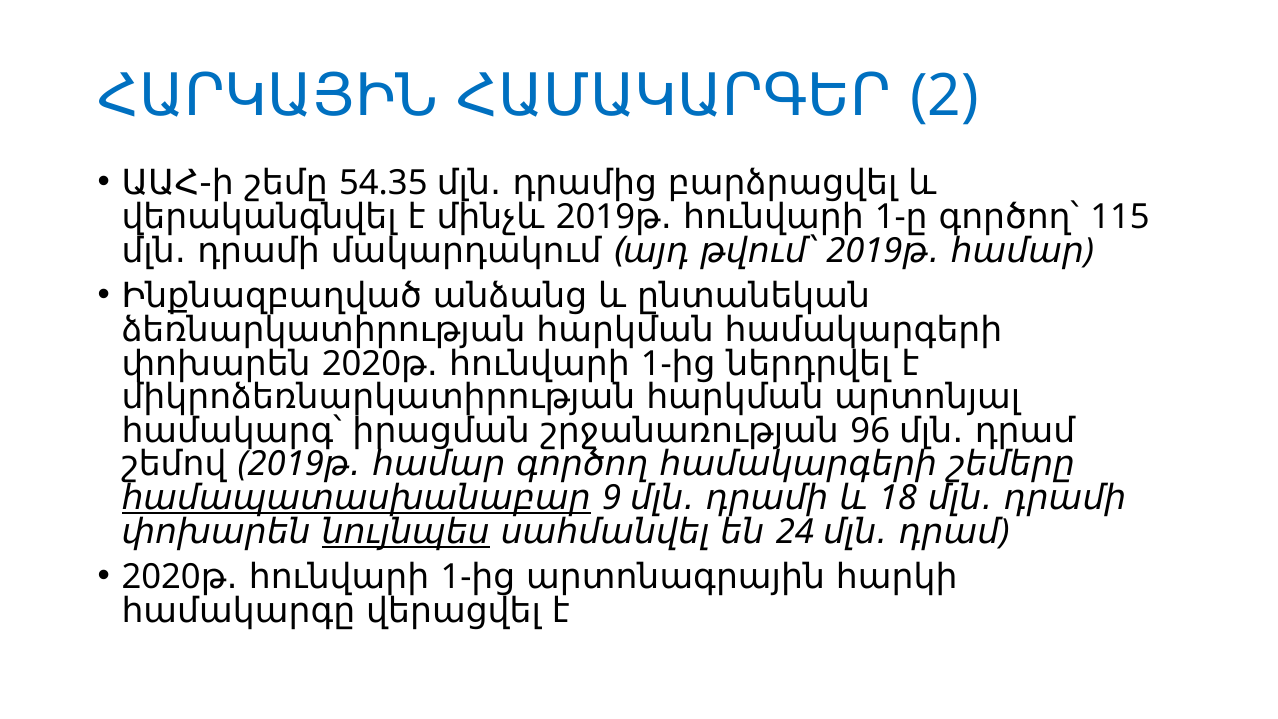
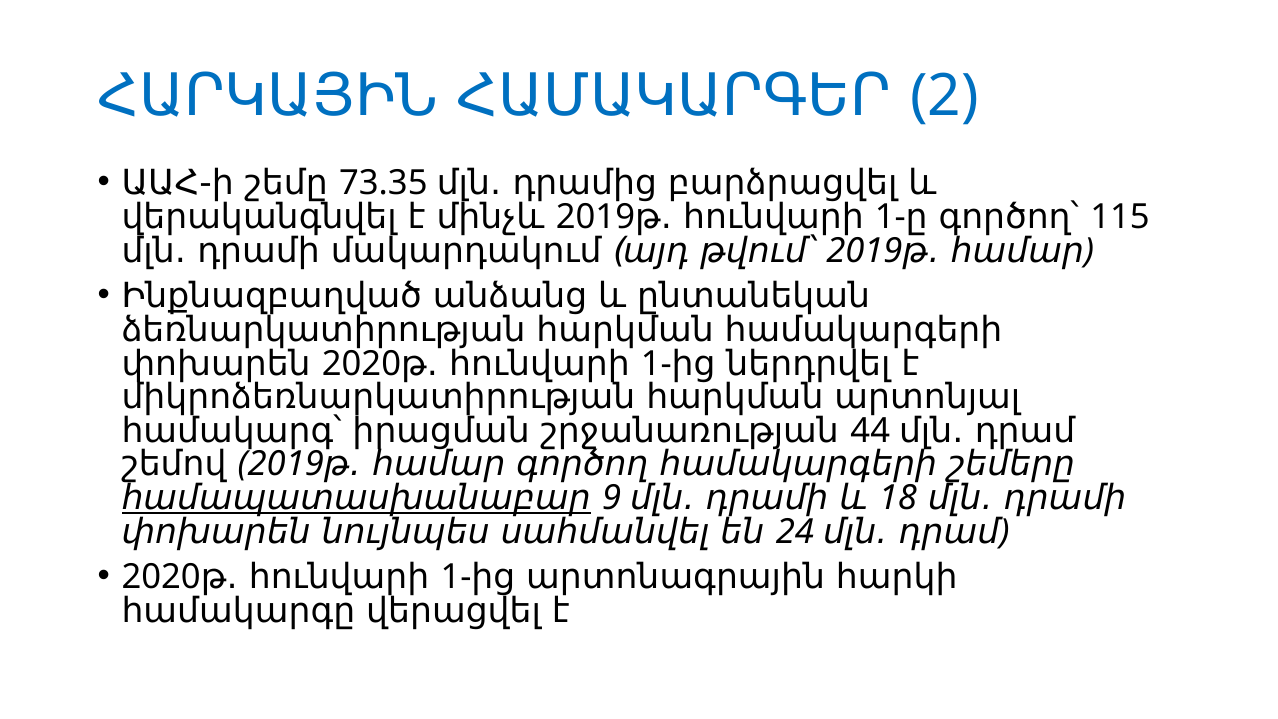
54.35: 54.35 -> 73.35 (383, 183)
96: 96 -> 44 (870, 431)
նույնպես underline: present -> none (406, 532)
